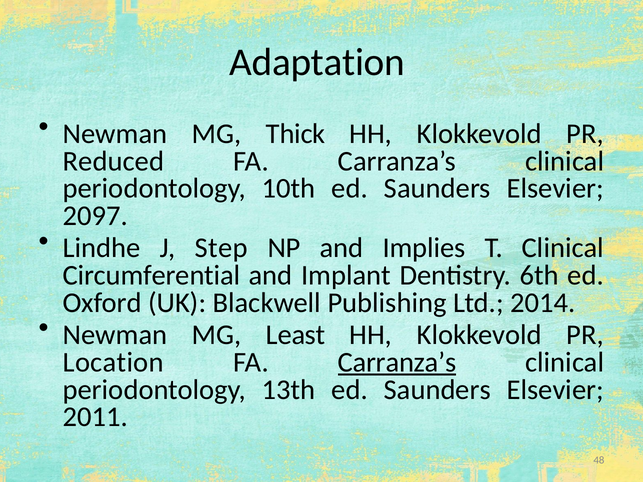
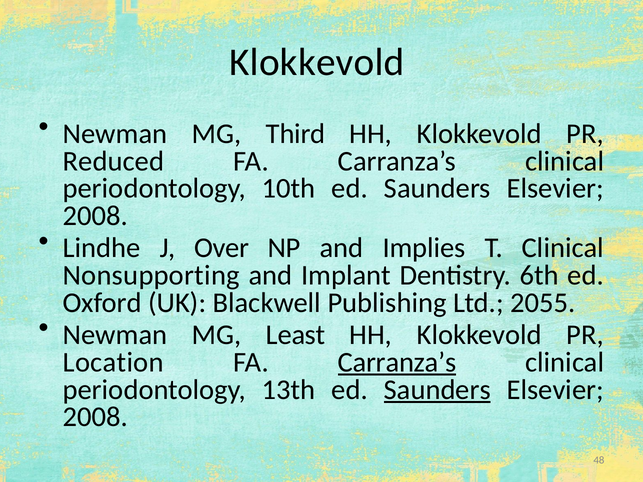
Adaptation: Adaptation -> Klokkevold (317, 62)
Thick: Thick -> Third (296, 134)
2097: 2097 -> 2008 (95, 216)
Step: Step -> Over (222, 248)
Circumferential: Circumferential -> Nonsupporting (151, 276)
2014: 2014 -> 2055 (543, 303)
Saunders underline: none -> present (437, 390)
2011: 2011 -> 2008 (95, 417)
